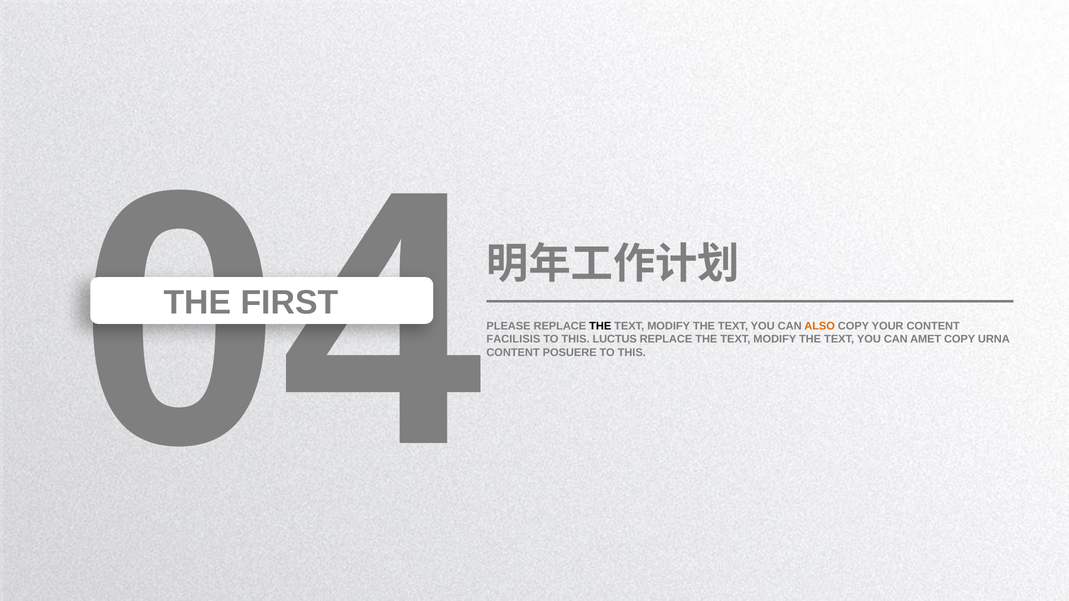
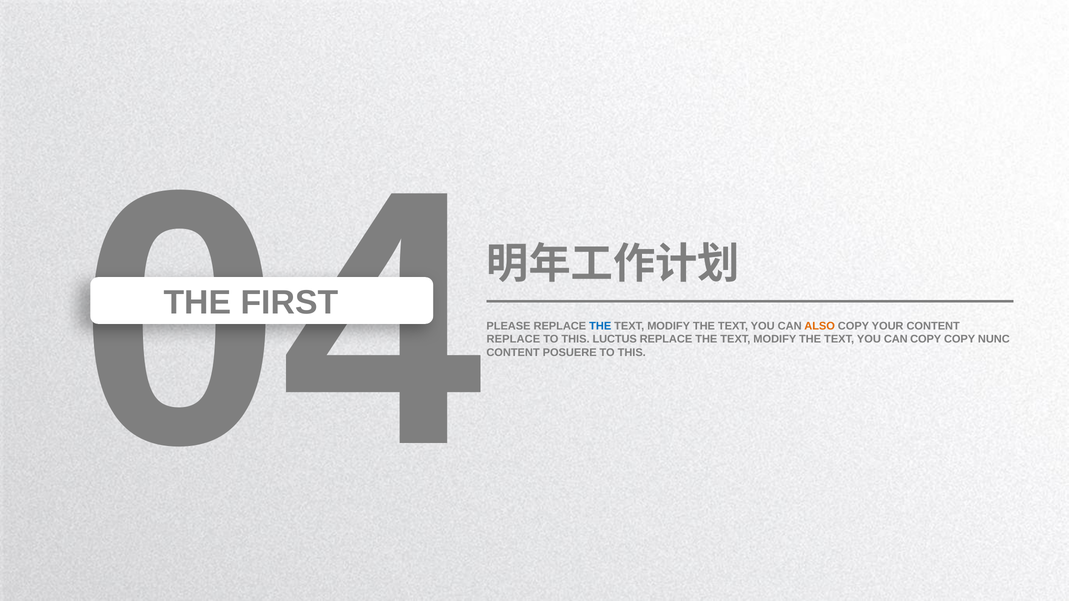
THE colour: black -> blue (600, 326)
FACILISIS: FACILISIS -> REPLACE (513, 339)
CAN AMET: AMET -> COPY (926, 339)
URNA: URNA -> NUNC (994, 339)
